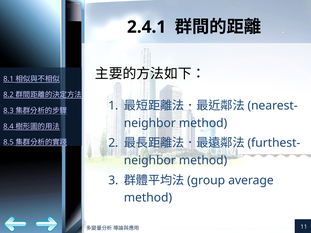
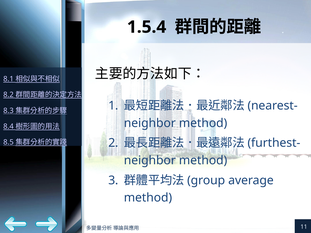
2.4.1: 2.4.1 -> 1.5.4 (147, 27)
